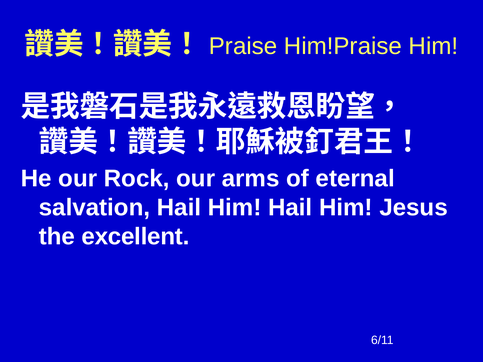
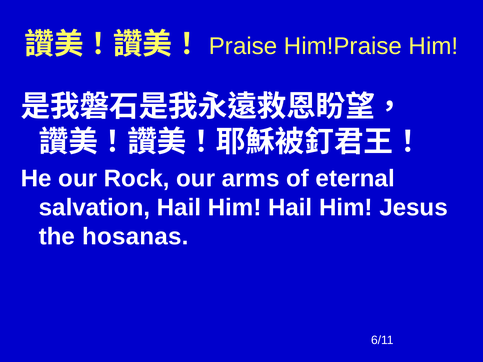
excellent: excellent -> hosanas (135, 237)
